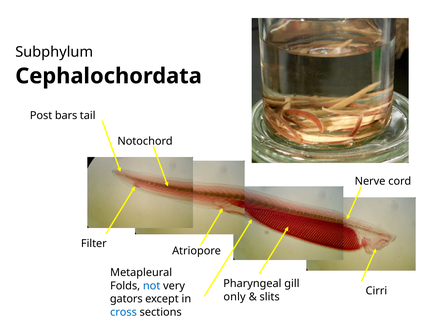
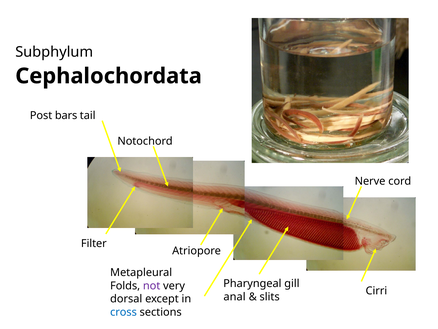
not colour: blue -> purple (152, 285)
only: only -> anal (235, 296)
gators: gators -> dorsal (126, 299)
